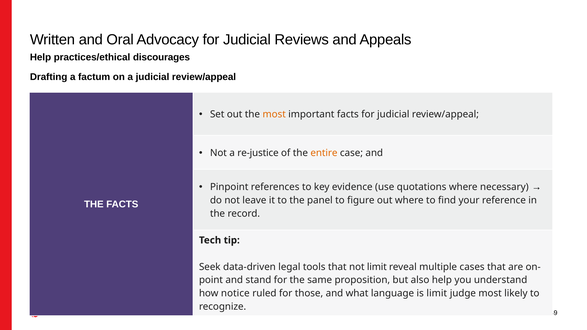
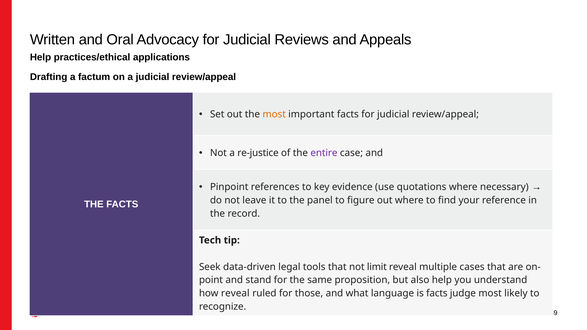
discourages: discourages -> applications (161, 58)
entire colour: orange -> purple (324, 153)
how notice: notice -> reveal (235, 294)
is limit: limit -> facts (437, 294)
